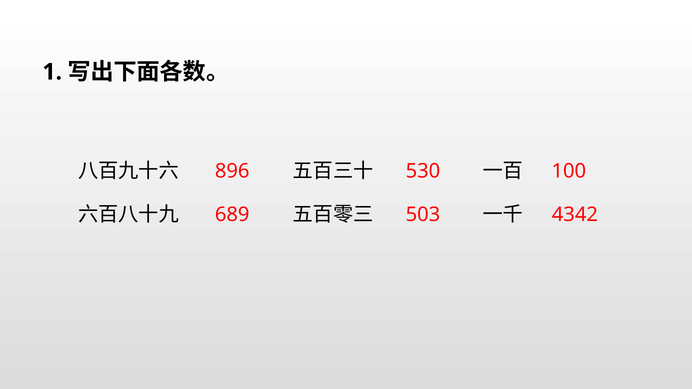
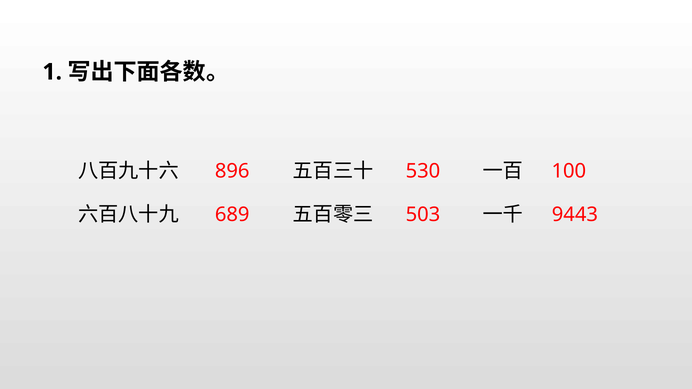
4342: 4342 -> 9443 (575, 215)
